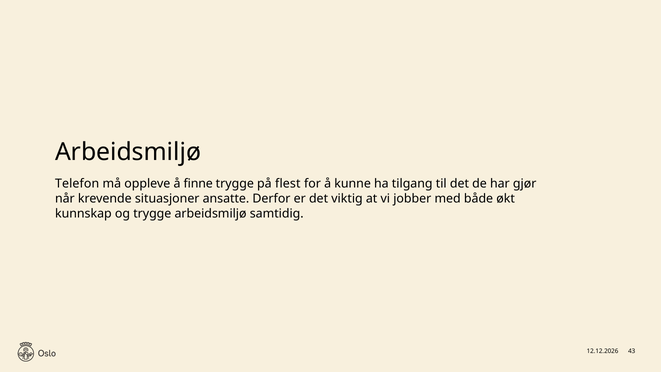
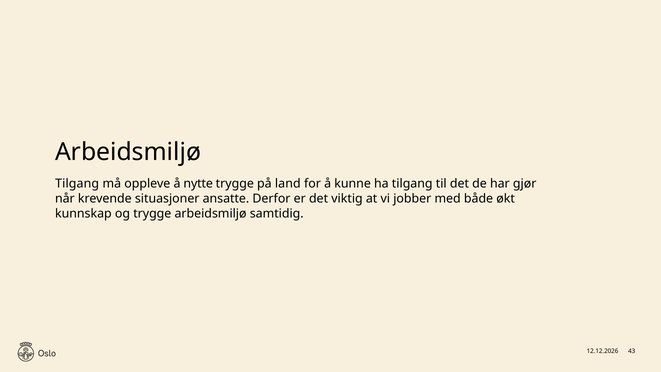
Telefon: Telefon -> Tilgang (77, 184)
finne: finne -> nytte (198, 184)
flest: flest -> land (288, 184)
